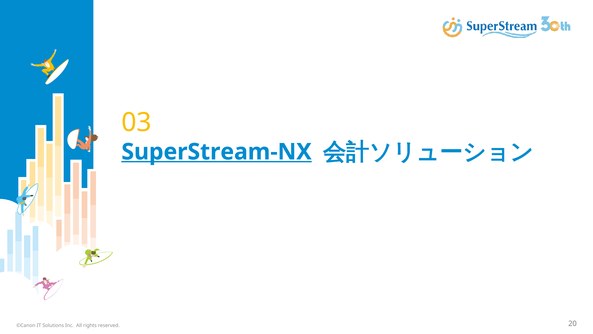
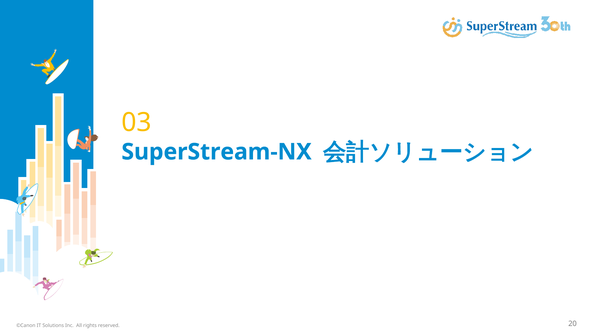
SuperStream-NX underline: present -> none (217, 152)
